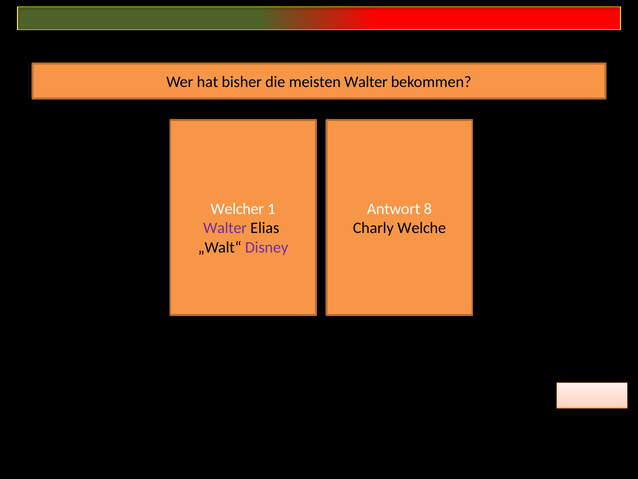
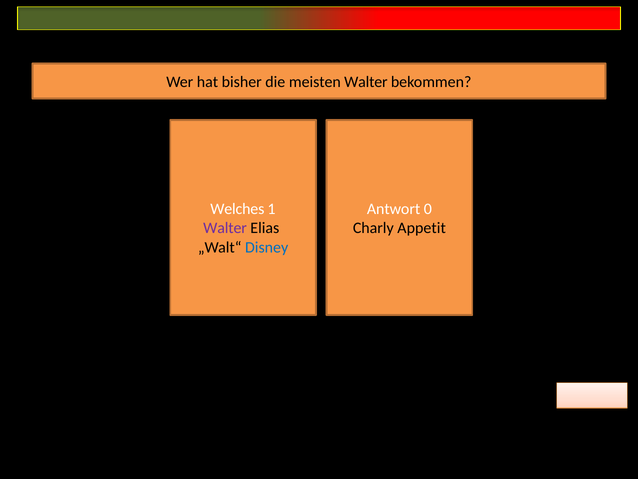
Welcher: Welcher -> Welches (237, 209)
8: 8 -> 0 (428, 209)
Welche: Welche -> Appetit (422, 228)
Disney colour: purple -> blue (267, 247)
